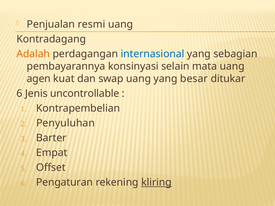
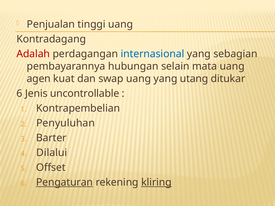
resmi: resmi -> tinggi (92, 24)
Adalah colour: orange -> red (33, 54)
konsinyasi: konsinyasi -> hubungan (133, 66)
besar: besar -> utang (194, 79)
Empat: Empat -> Dilalui (52, 153)
Pengaturan underline: none -> present (65, 183)
